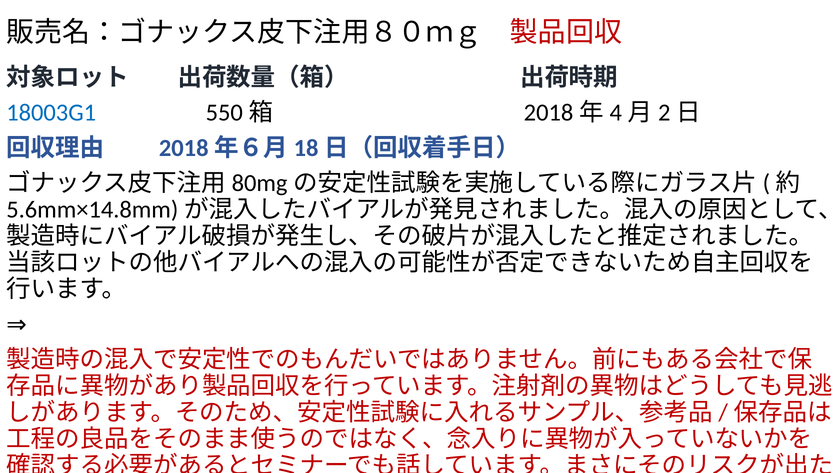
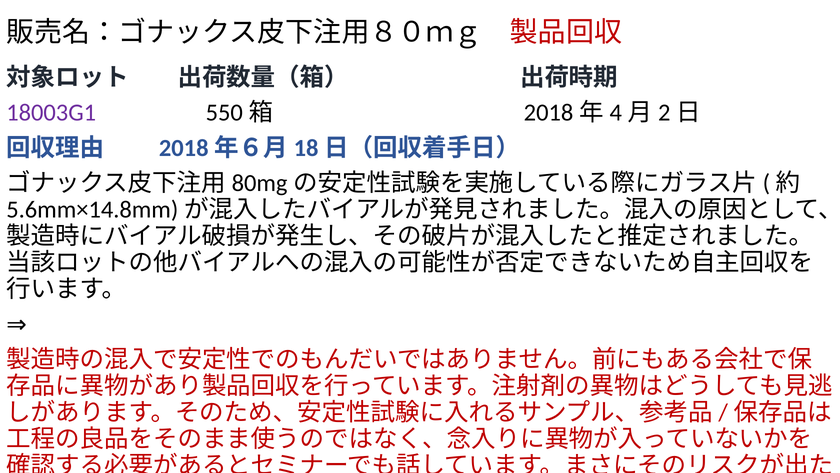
18003G1 colour: blue -> purple (51, 113)
